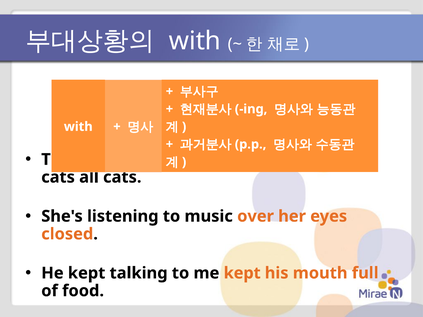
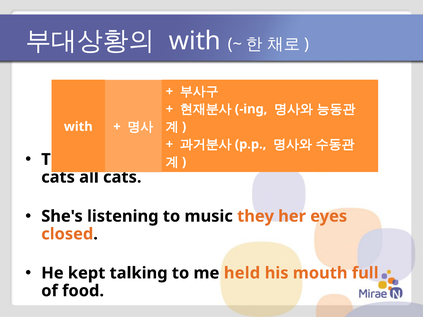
over: over -> they (256, 216)
me kept: kept -> held (242, 273)
